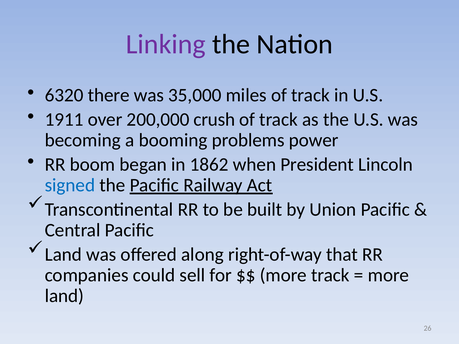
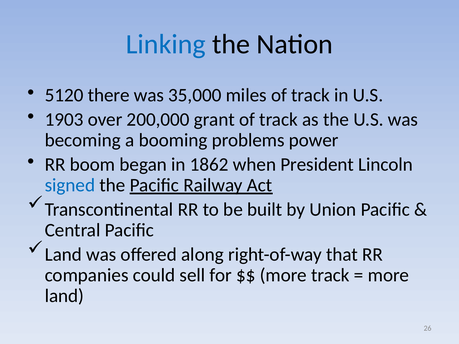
Linking colour: purple -> blue (166, 44)
6320: 6320 -> 5120 (64, 95)
1911: 1911 -> 1903 (64, 120)
crush: crush -> grant (214, 120)
